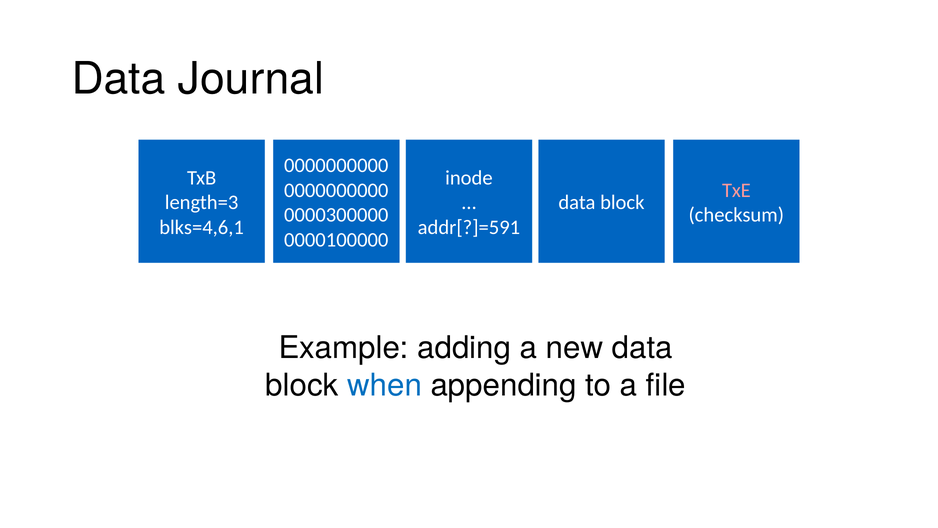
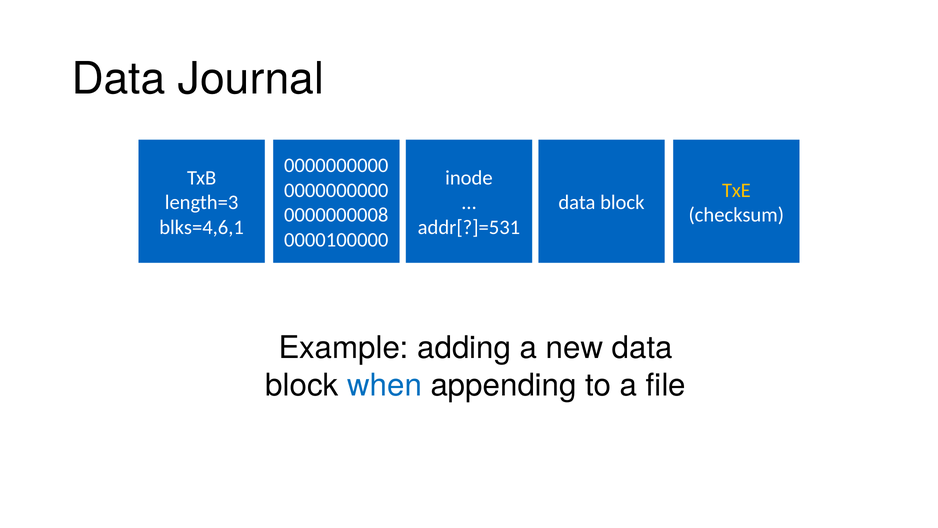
TxE colour: pink -> yellow (736, 190)
0000300000: 0000300000 -> 0000000008 (336, 215)
addr[?]=591: addr[?]=591 -> addr[?]=531 (469, 227)
